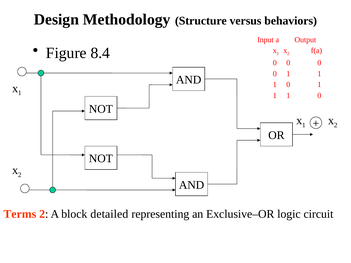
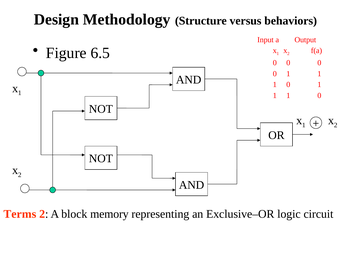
8.4: 8.4 -> 6.5 (100, 53)
detailed: detailed -> memory (109, 214)
